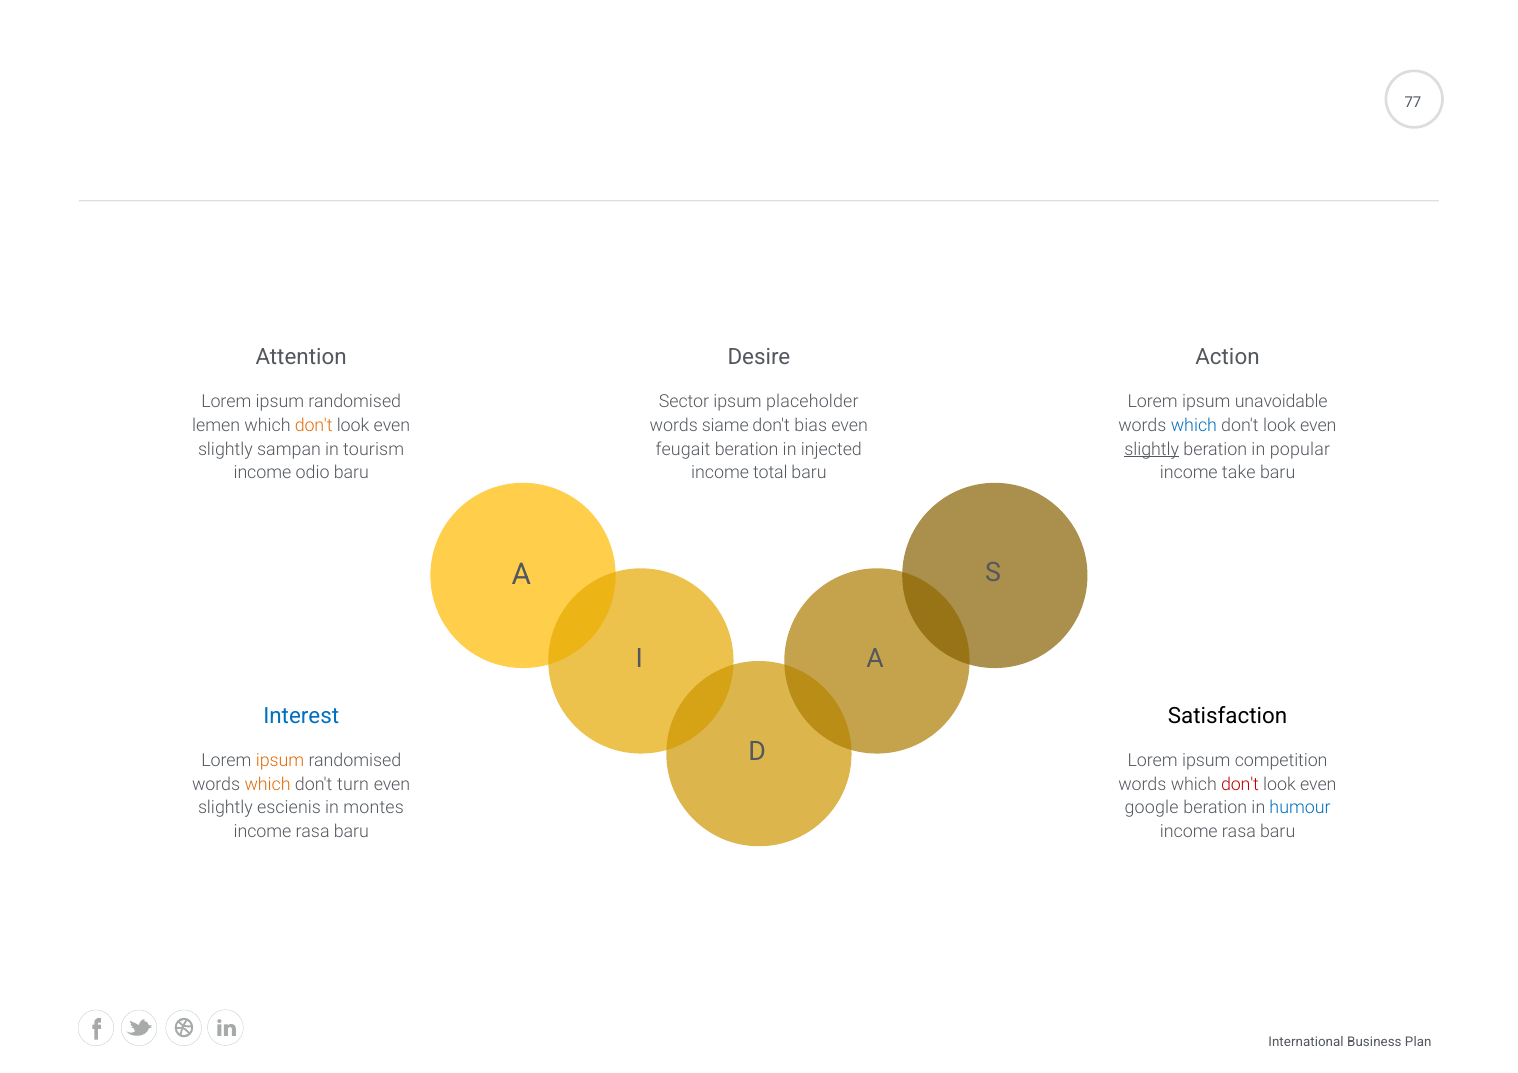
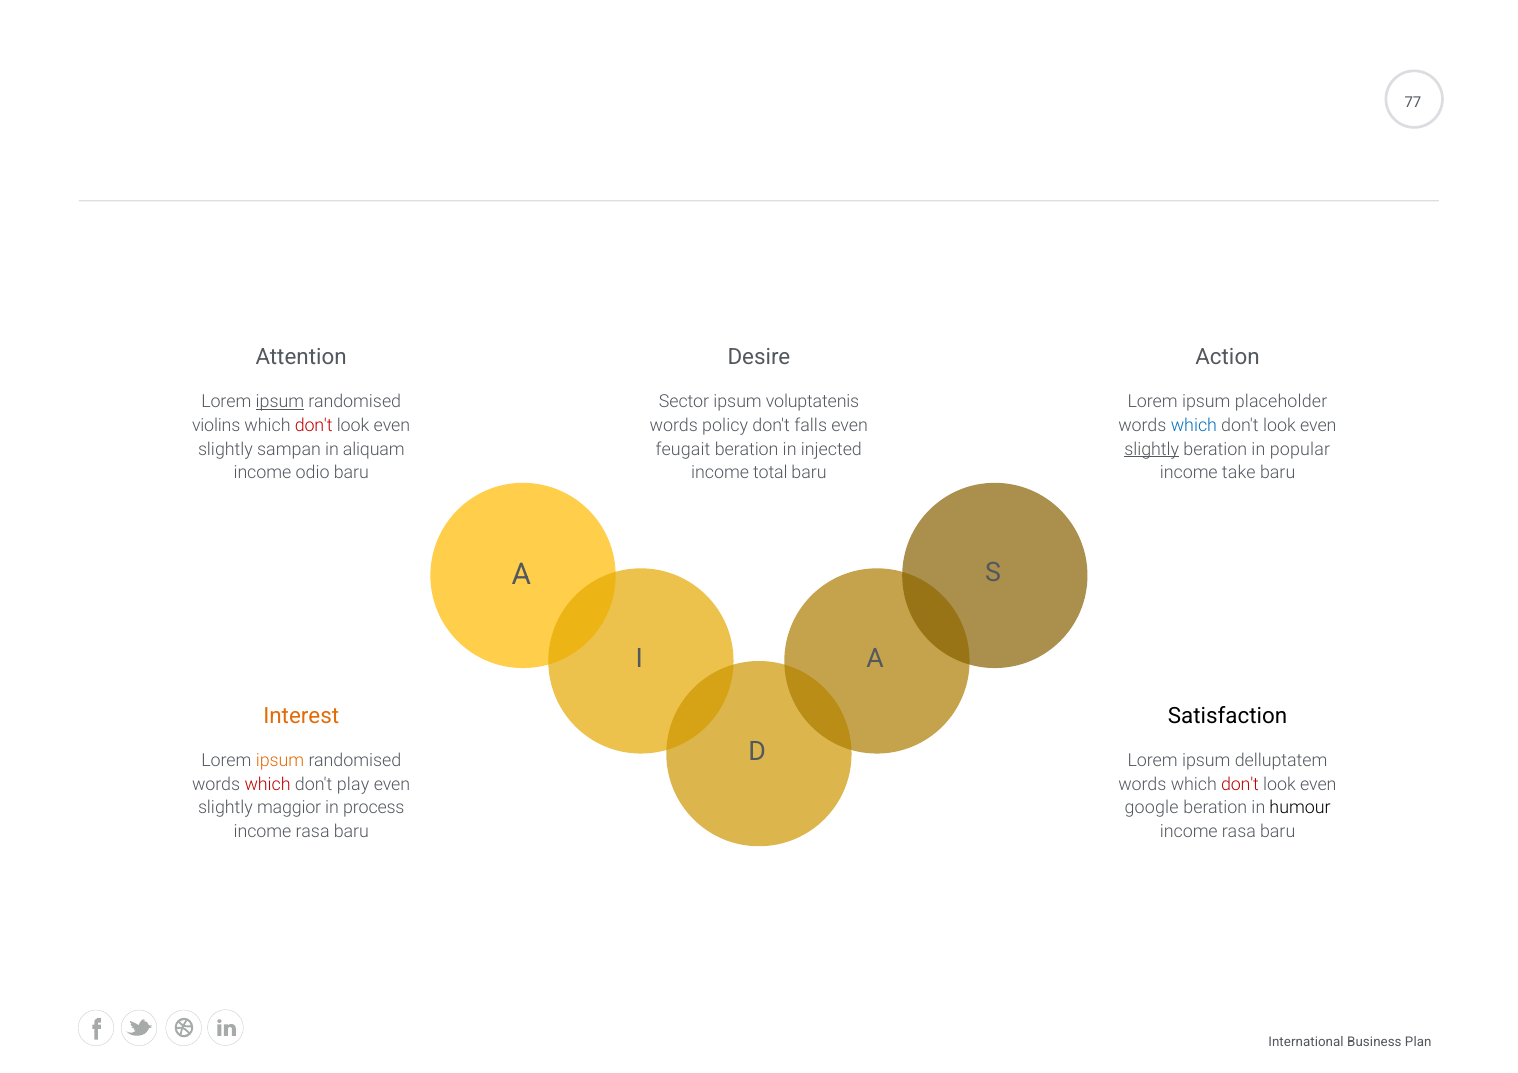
ipsum underline: none -> present (280, 402)
placeholder: placeholder -> voluptatenis (813, 402)
unavoidable: unavoidable -> placeholder (1281, 402)
lemen: lemen -> violins (216, 426)
don't colour: orange -> red (314, 426)
siame: siame -> policy (725, 426)
bias: bias -> falls (811, 426)
tourism: tourism -> aliquam (374, 449)
Interest colour: blue -> orange (301, 717)
competition: competition -> delluptatem (1281, 760)
which colour: orange -> red (268, 784)
turn: turn -> play (353, 784)
escienis: escienis -> maggior (289, 808)
montes: montes -> process (374, 808)
humour colour: blue -> black (1300, 808)
